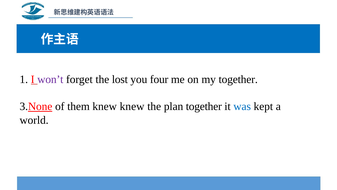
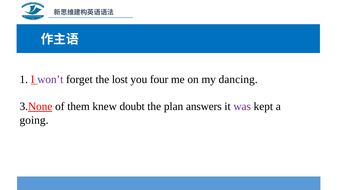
my together: together -> dancing (238, 79)
knew knew: knew -> doubt (132, 106)
plan together: together -> answers (204, 106)
was colour: blue -> purple (242, 106)
world: world -> going (34, 120)
